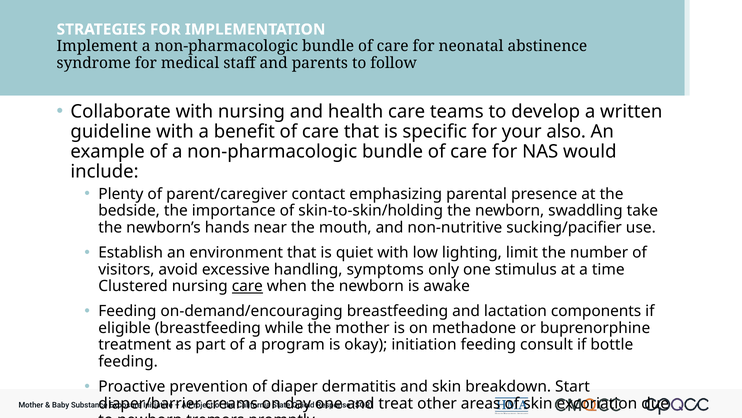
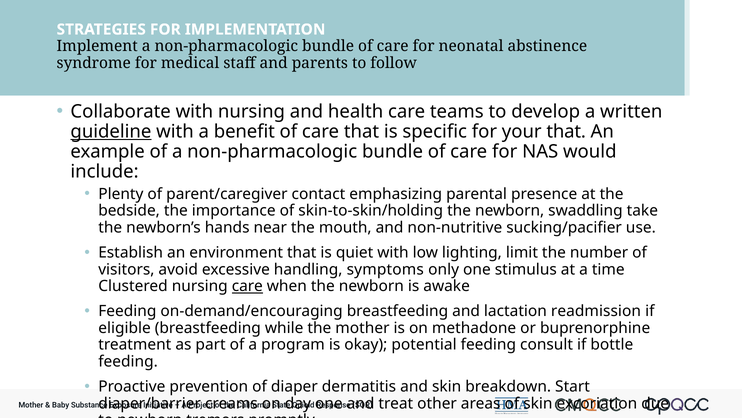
guideline underline: none -> present (111, 131)
your also: also -> that (566, 131)
components: components -> readmission (596, 311)
initiation: initiation -> potential (424, 344)
